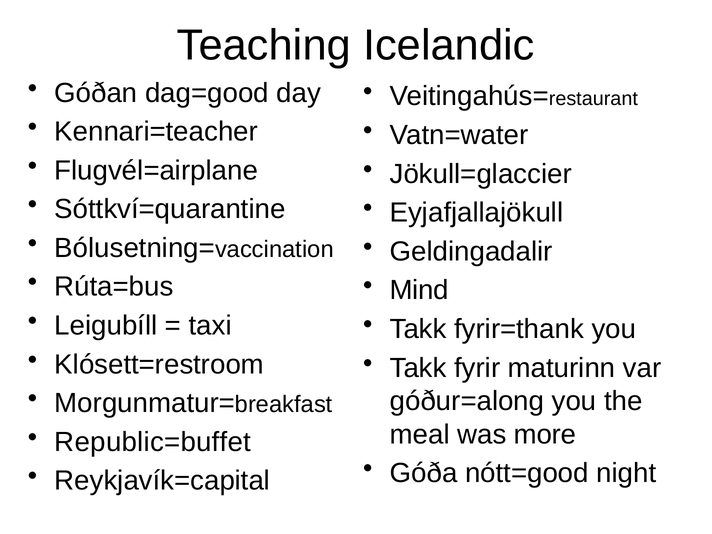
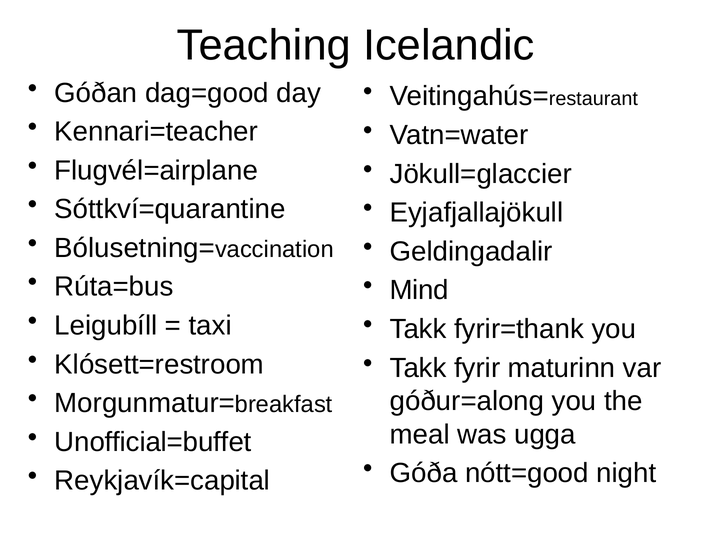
more: more -> ugga (545, 434)
Republic=buffet: Republic=buffet -> Unofficial=buffet (153, 442)
